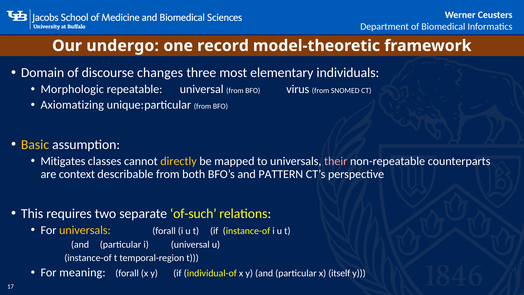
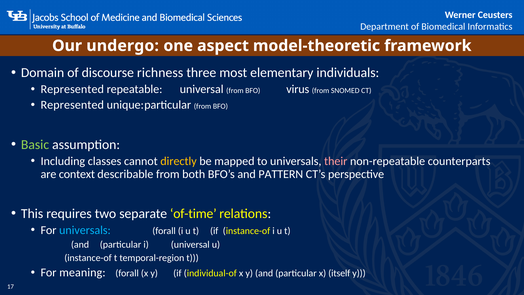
record: record -> aspect (223, 46)
changes: changes -> richness (160, 73)
Morphologic: Morphologic -> Represented (72, 89)
Axiomatizing: Axiomatizing -> Represented (72, 105)
Basic colour: yellow -> light green (35, 144)
Mitigates: Mitigates -> Including (63, 161)
of-such: of-such -> of-time (193, 213)
universals colour: yellow -> light blue (85, 230)
